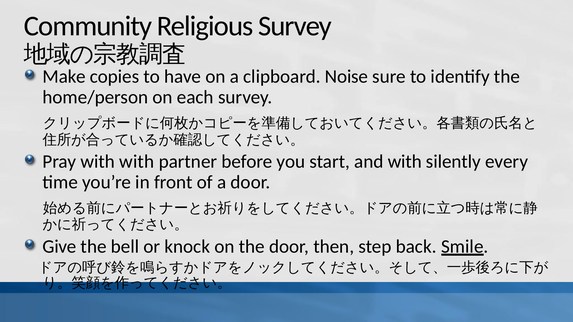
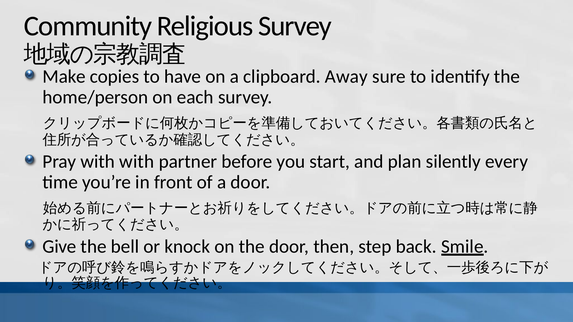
Noise: Noise -> Away (346, 77)
and with: with -> plan (405, 162)
